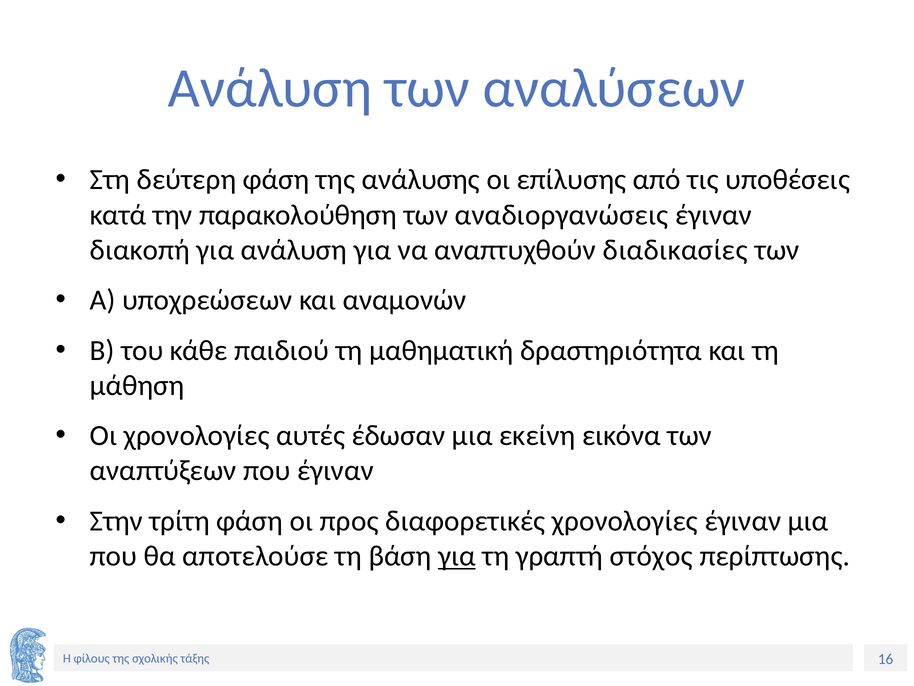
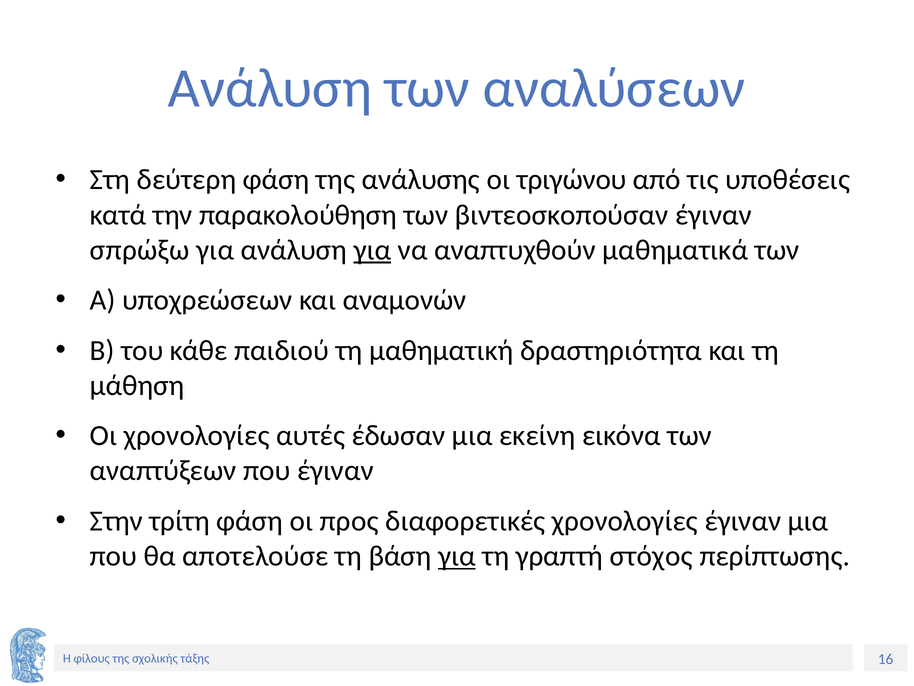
επίλυσης: επίλυσης -> τριγώνου (572, 180)
αναδιοργανώσεις: αναδιοργανώσεις -> βιντεοσκοπούσαν (562, 215)
διακοπή: διακοπή -> σπρώξω (140, 250)
για underline: none -> present (372, 250)
διαδικασίες: διαδικασίες -> μαθηματικά (675, 250)
